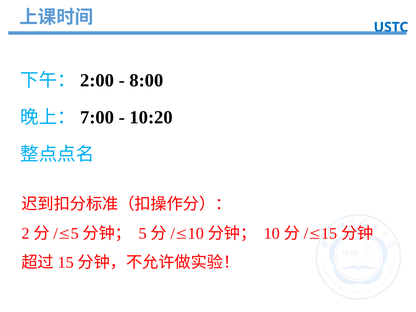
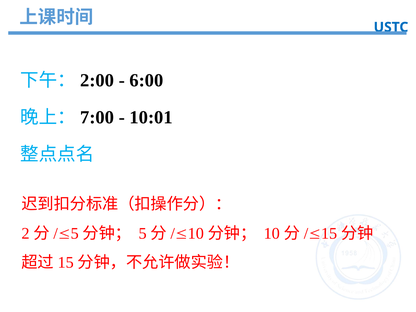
8:00: 8:00 -> 6:00 (146, 81)
10:20: 10:20 -> 10:01 (151, 118)
